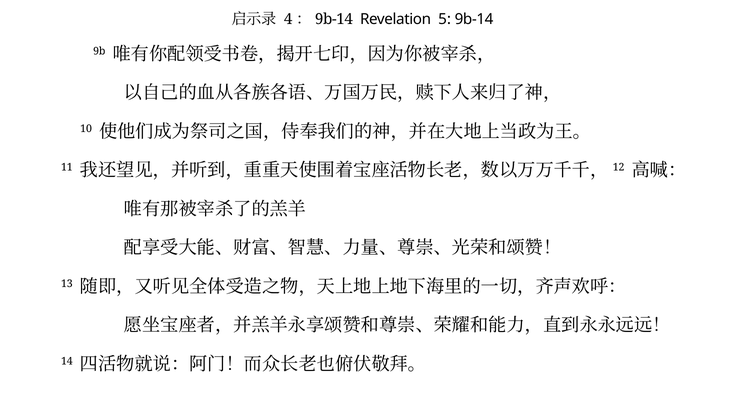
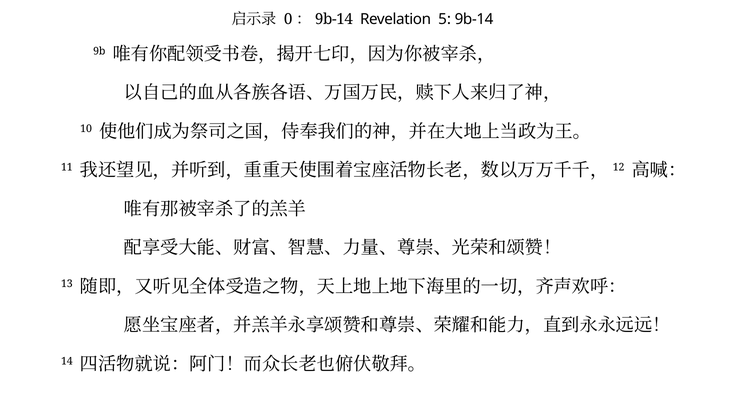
4: 4 -> 0 (288, 19)
